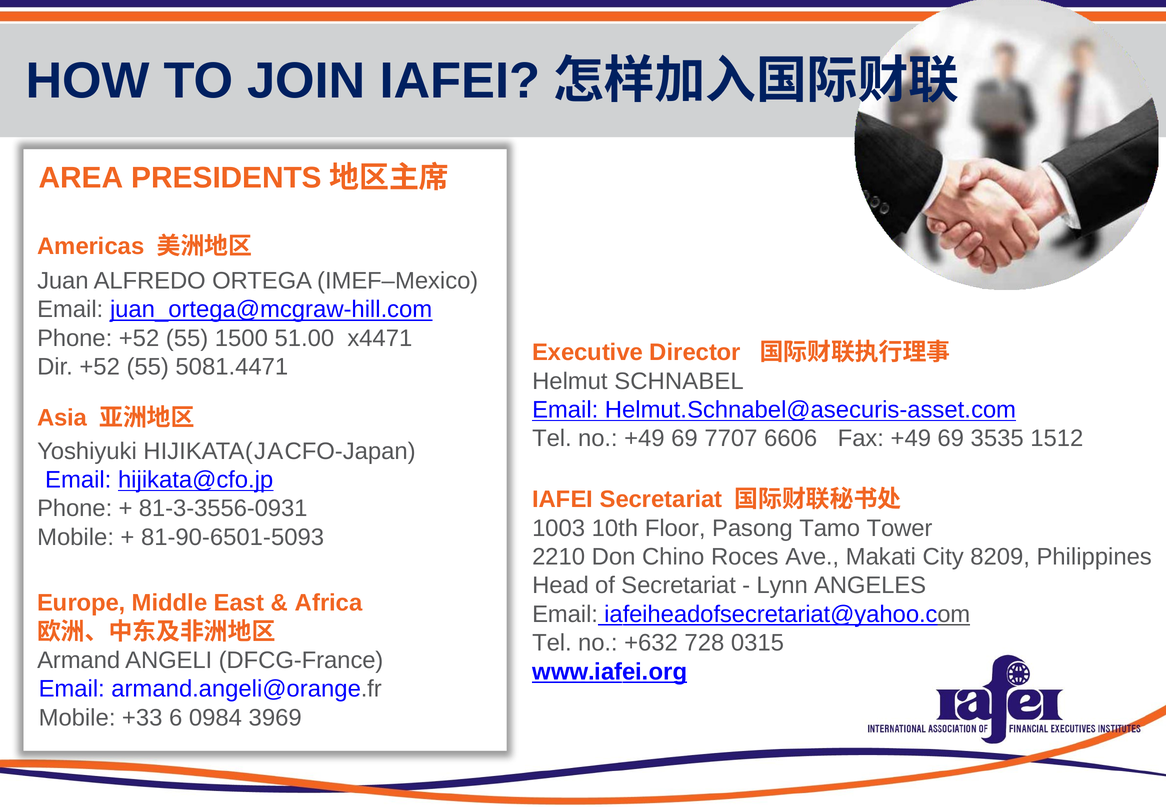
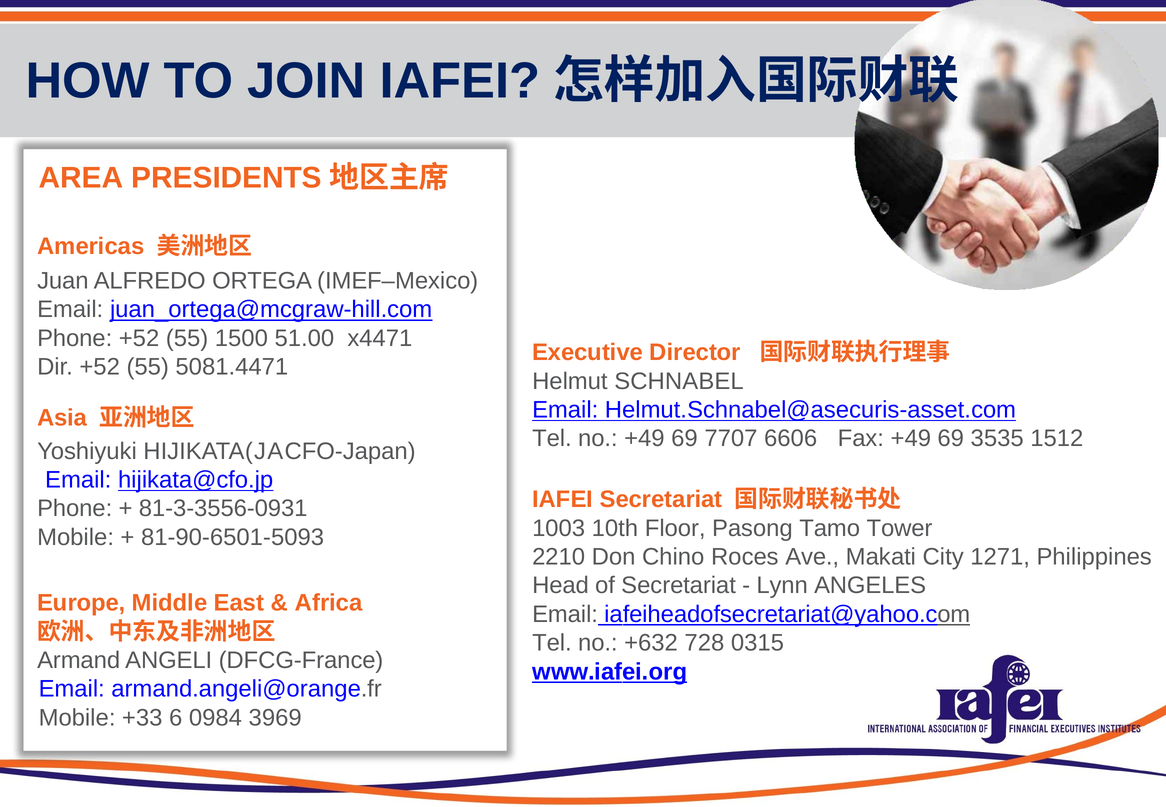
8209: 8209 -> 1271 (1000, 557)
